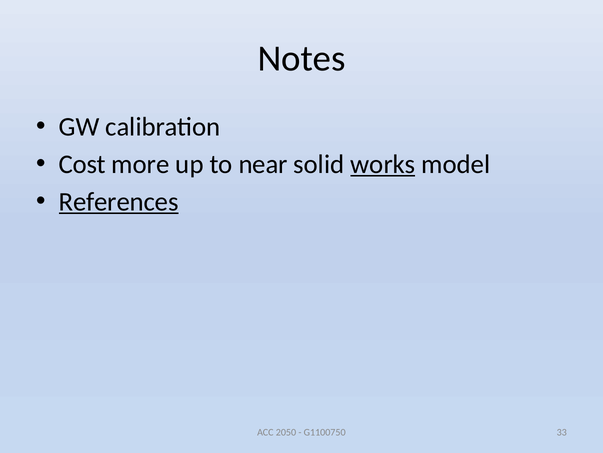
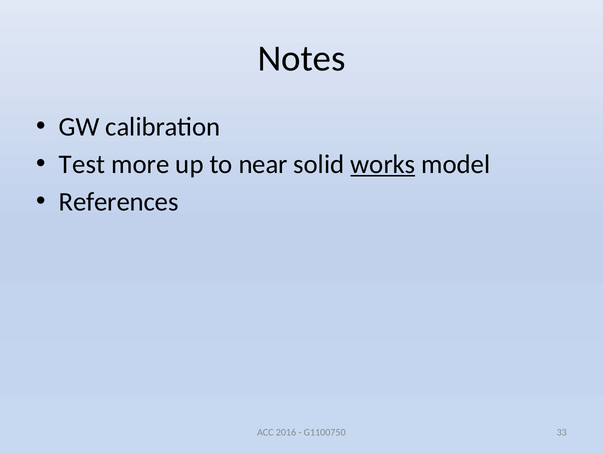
Cost: Cost -> Test (82, 164)
References underline: present -> none (119, 202)
2050: 2050 -> 2016 (286, 432)
